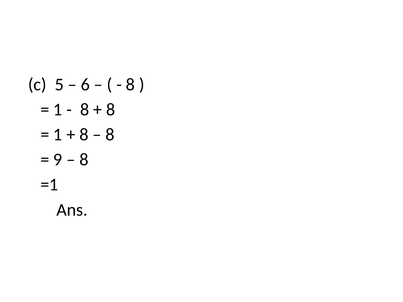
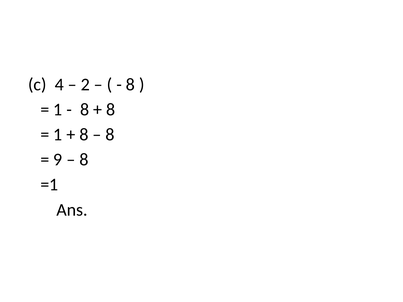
5: 5 -> 4 (59, 85)
6: 6 -> 2 (85, 85)
